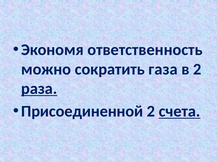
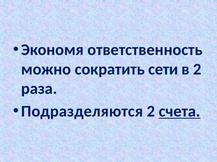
газа: газа -> сети (163, 69)
раза underline: present -> none (39, 89)
Присоединенной: Присоединенной -> Подразделяются (82, 112)
